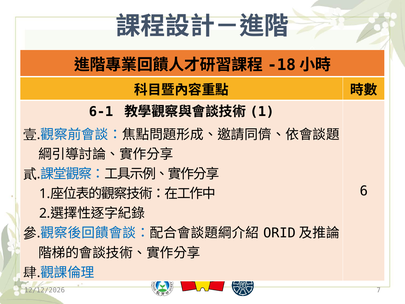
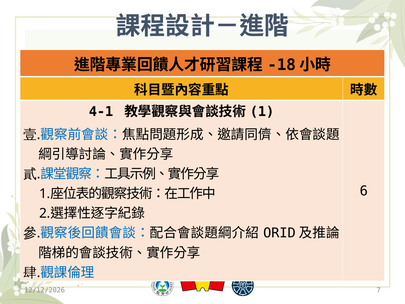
6-1: 6-1 -> 4-1 (101, 111)
